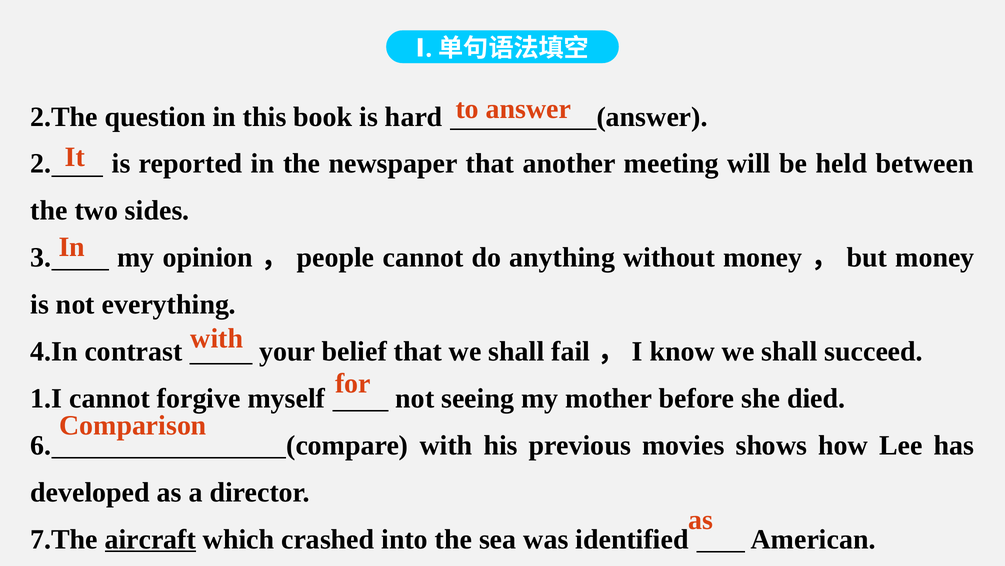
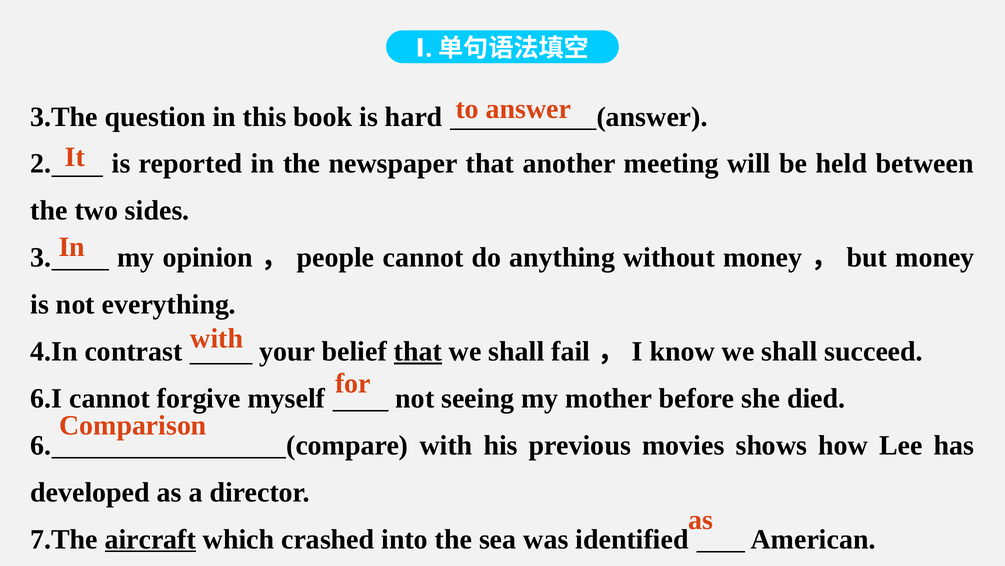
2.The: 2.The -> 3.The (64, 117)
that underline: none -> present (418, 351)
1.I: 1.I -> 6.I (46, 398)
